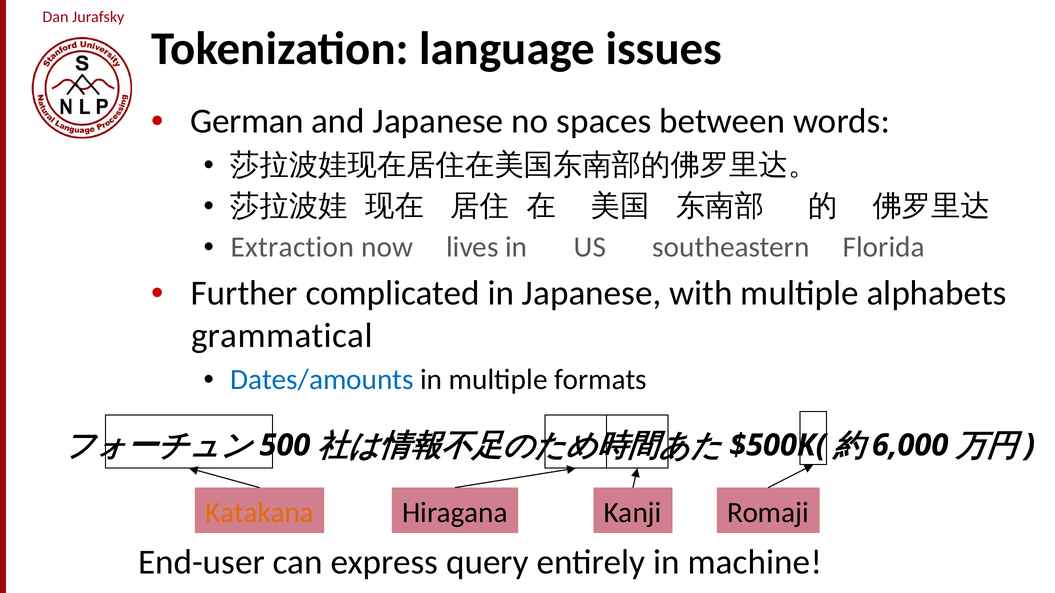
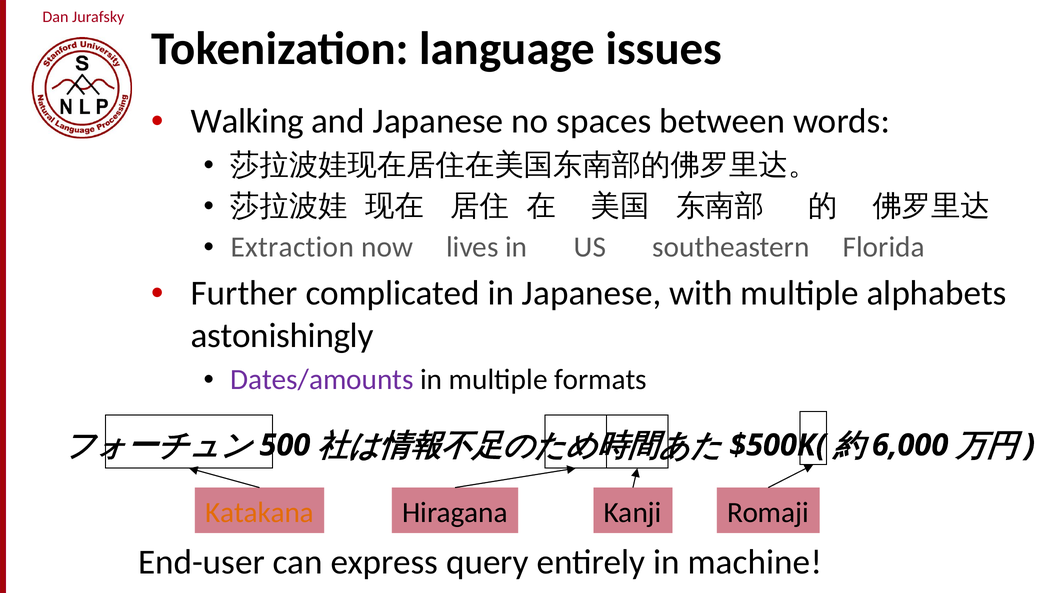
German: German -> Walking (247, 121)
grammatical: grammatical -> astonishingly (282, 336)
Dates/amounts colour: blue -> purple (322, 380)
